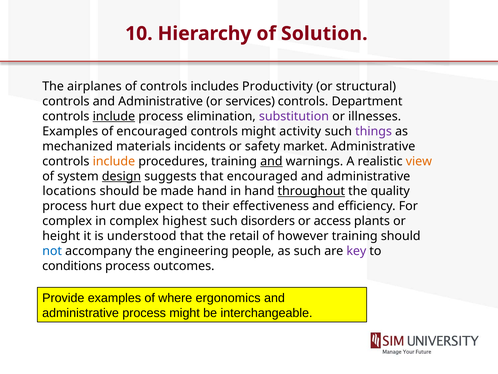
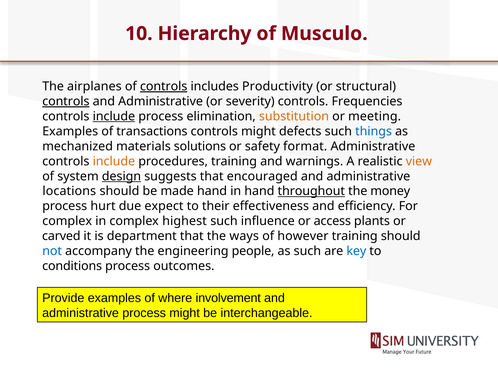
Solution: Solution -> Musculo (324, 34)
controls underline: none -> present (164, 86)
controls underline: none -> present (66, 101)
services: services -> severity (250, 101)
Department: Department -> Frequencies (367, 101)
substitution colour: purple -> orange (294, 116)
illnesses: illnesses -> meeting (375, 116)
of encouraged: encouraged -> transactions (152, 131)
activity: activity -> defects (300, 131)
things colour: purple -> blue (374, 131)
incidents: incidents -> solutions (200, 146)
market: market -> format (305, 146)
and underline: present -> none (271, 161)
quality: quality -> money (390, 191)
disorders: disorders -> influence (268, 221)
height: height -> carved (61, 236)
understood: understood -> department (142, 236)
retail: retail -> ways (244, 236)
key colour: purple -> blue (356, 251)
ergonomics: ergonomics -> involvement (228, 298)
